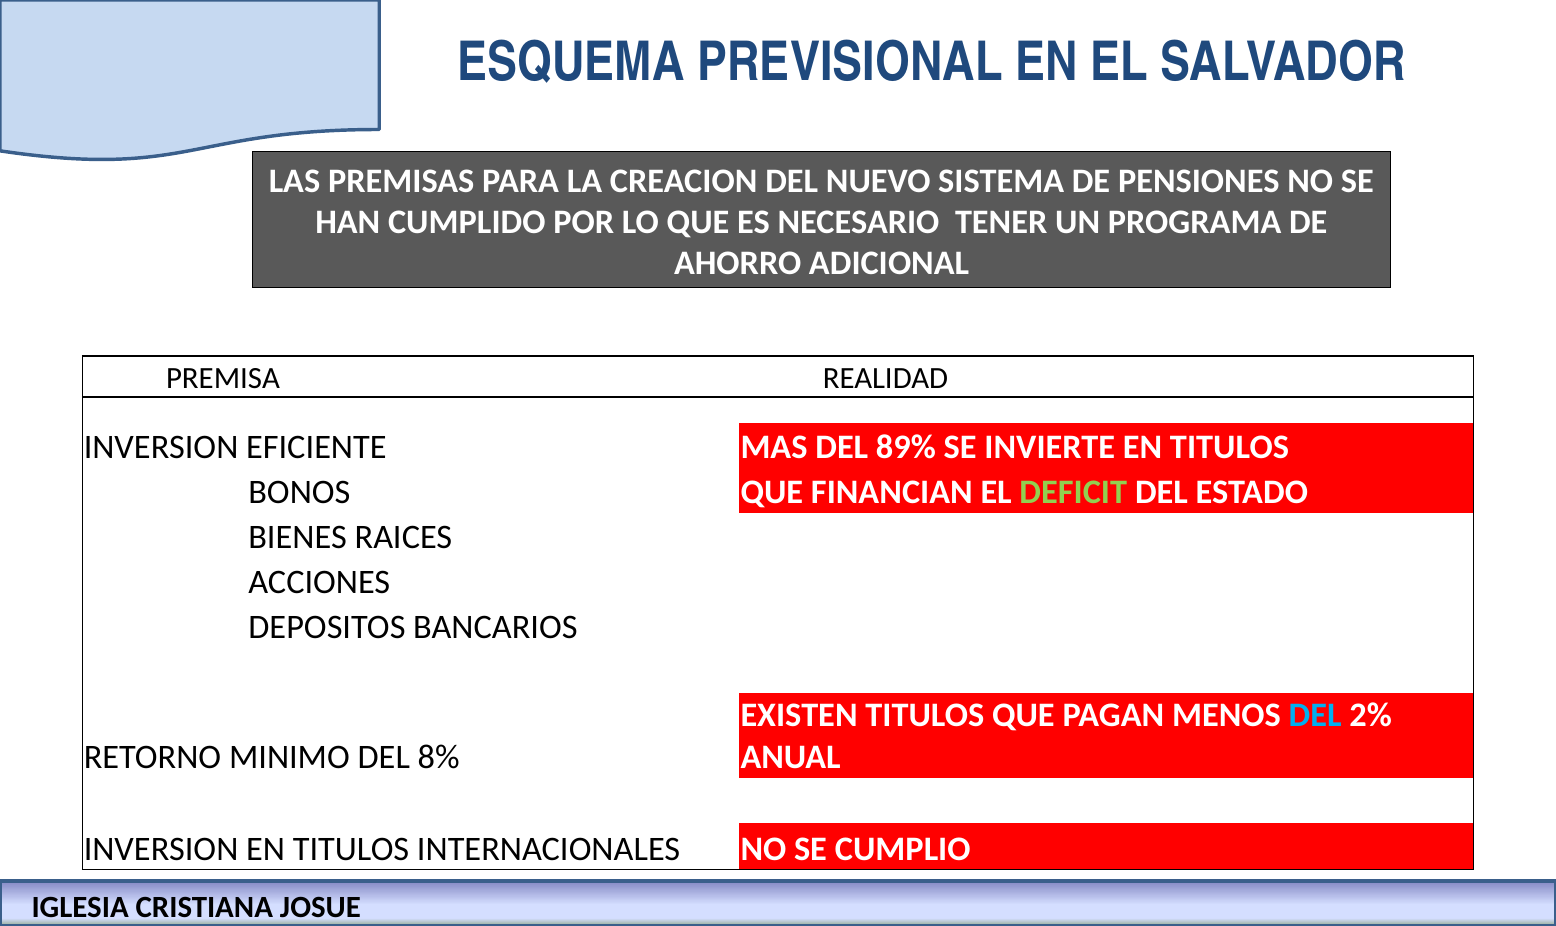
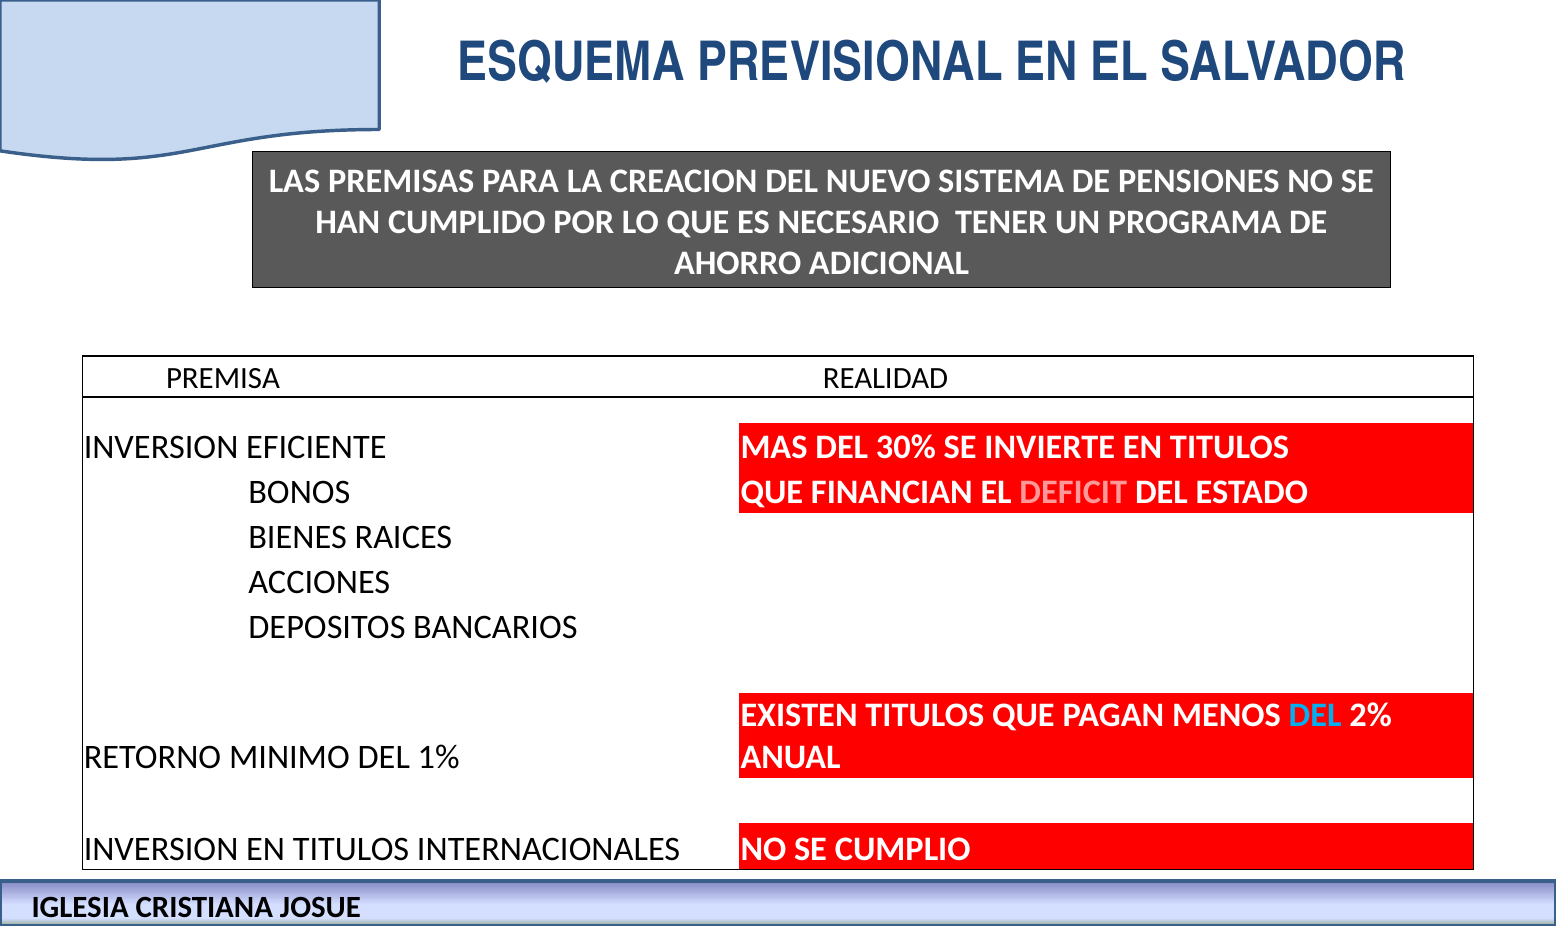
89%: 89% -> 30% (906, 447)
DEFICIT colour: light green -> pink (1073, 492)
8%: 8% -> 1% (439, 758)
